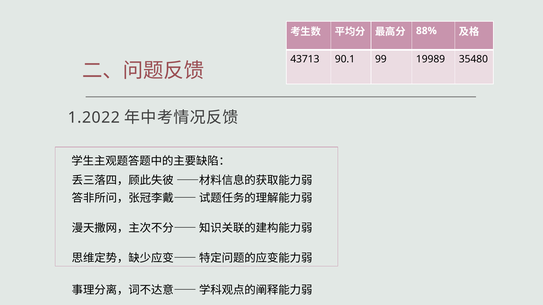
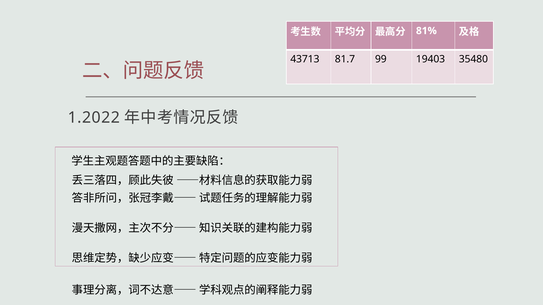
88%: 88% -> 81% (426, 31)
90.1: 90.1 -> 81.7 (345, 59)
19989: 19989 -> 19403 (431, 59)
